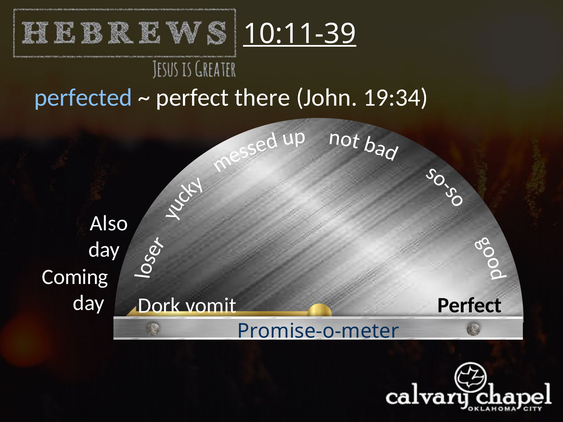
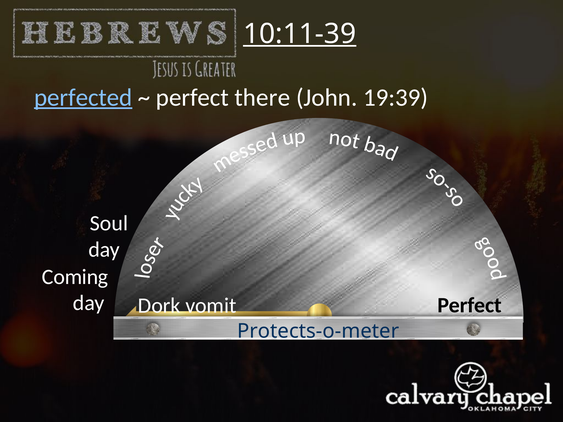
perfected underline: none -> present (83, 98)
19:34: 19:34 -> 19:39 (396, 98)
Also: Also -> Soul (109, 223)
Promise-o-meter: Promise-o-meter -> Protects-o-meter (318, 331)
